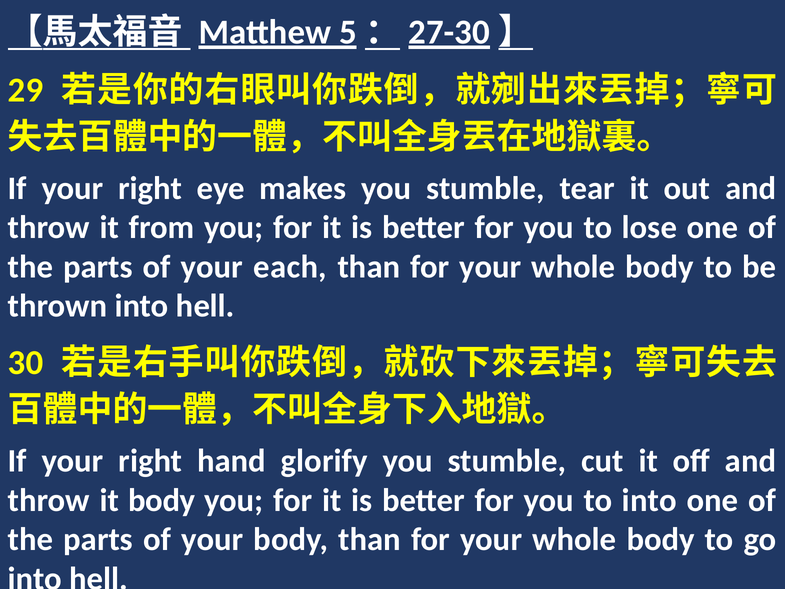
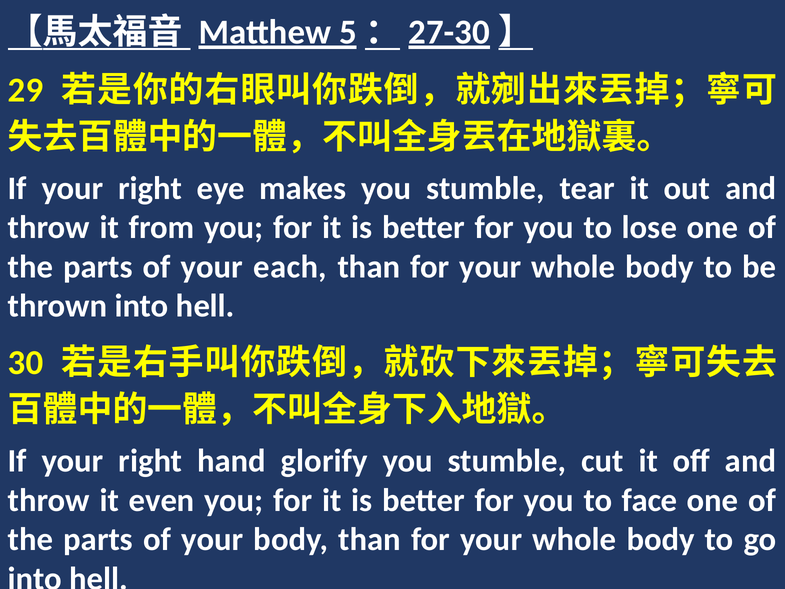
it body: body -> even (162, 500)
to into: into -> face (650, 500)
